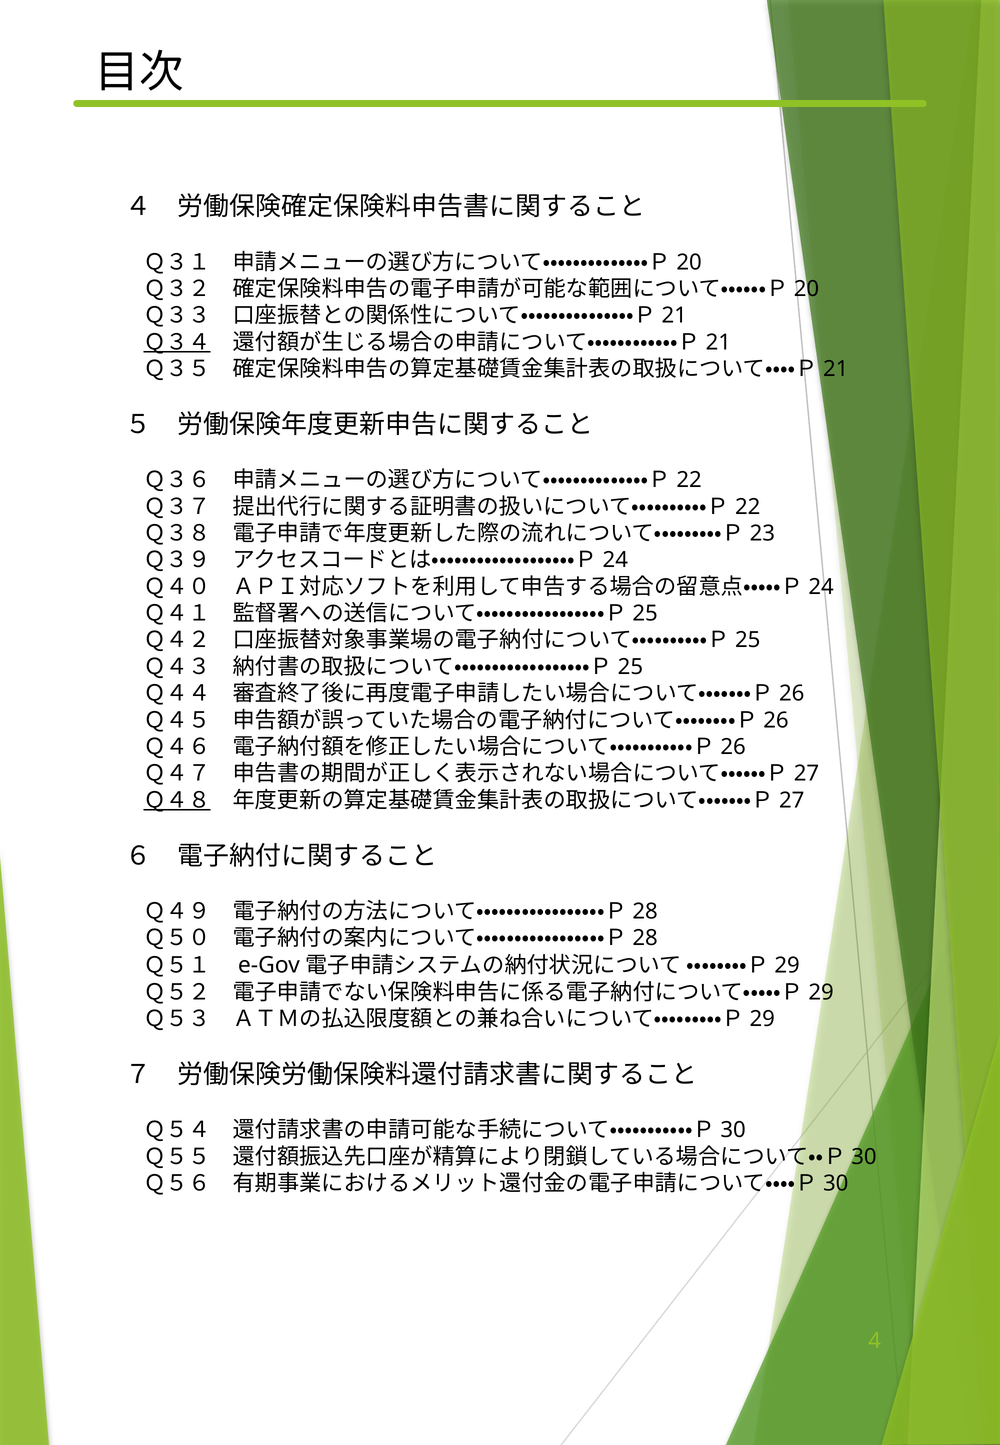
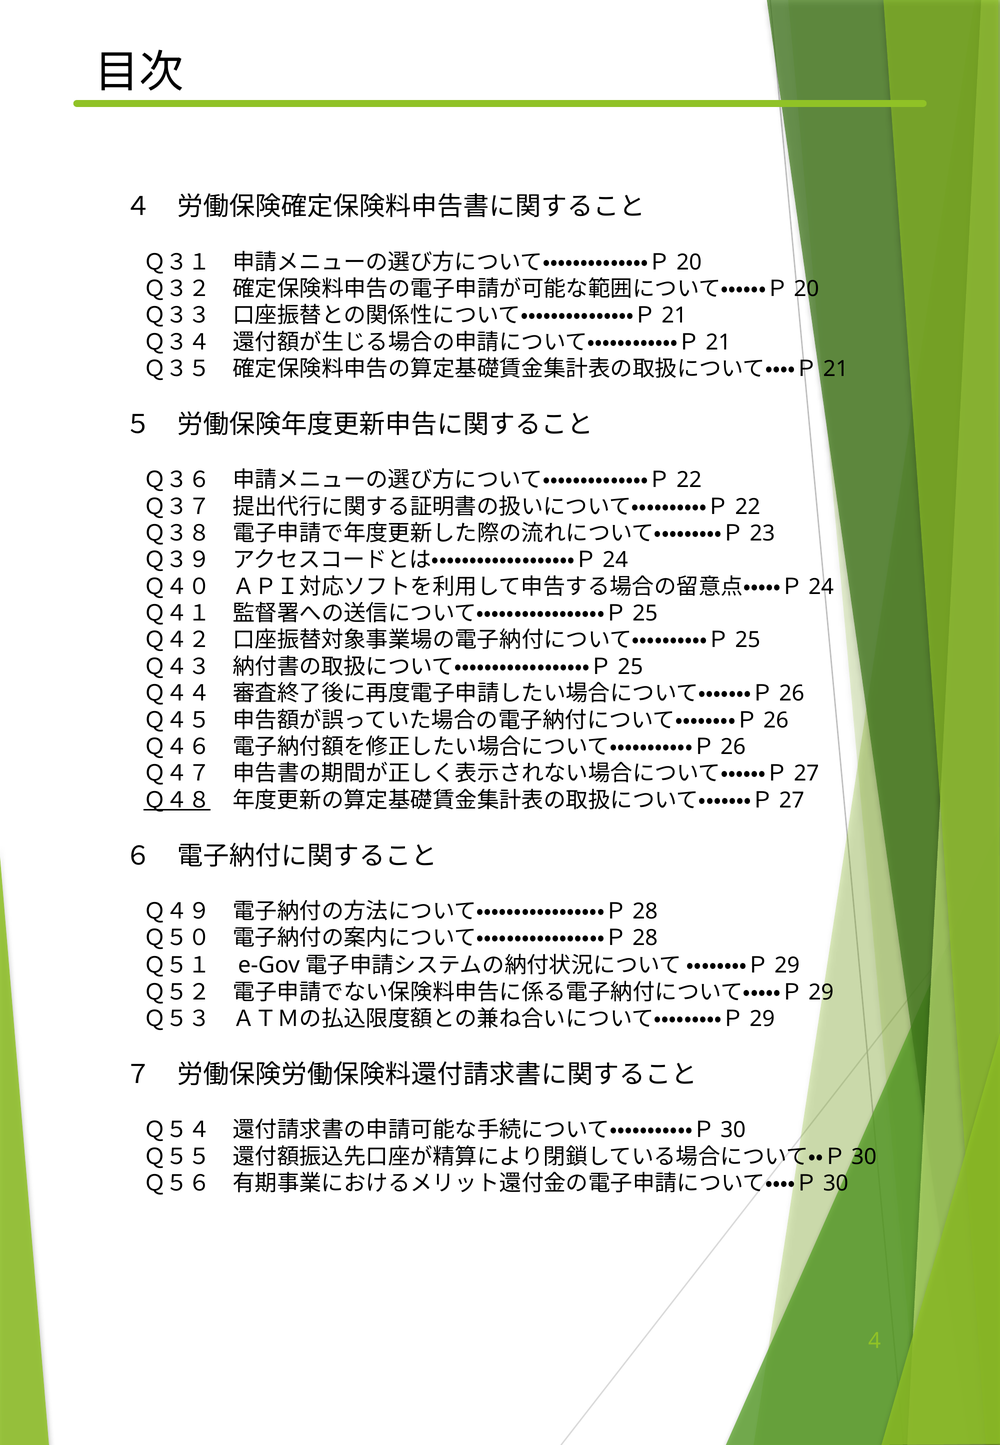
Ｑ３４ underline: present -> none (177, 342)
